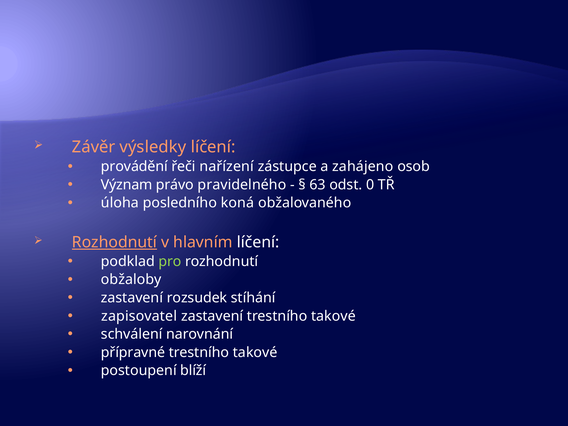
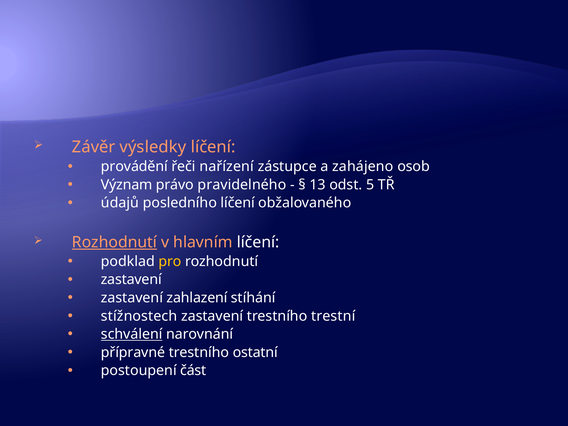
63: 63 -> 13 (318, 185)
0: 0 -> 5 (370, 185)
úloha: úloha -> údajů (120, 203)
posledního koná: koná -> líčení (238, 203)
pro colour: light green -> yellow (170, 261)
obžaloby: obžaloby -> zastavení (131, 280)
rozsudek: rozsudek -> zahlazení (197, 298)
zapisovatel: zapisovatel -> stížnostech (139, 316)
zastavení trestního takové: takové -> trestní (333, 316)
schválení underline: none -> present (132, 334)
takové: takové -> ostatní (255, 352)
blíží: blíží -> část (193, 371)
